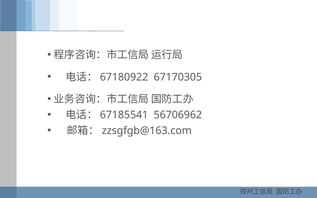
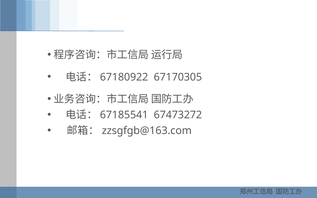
56706962: 56706962 -> 67473272 (178, 115)
